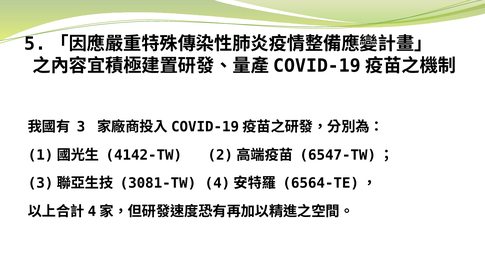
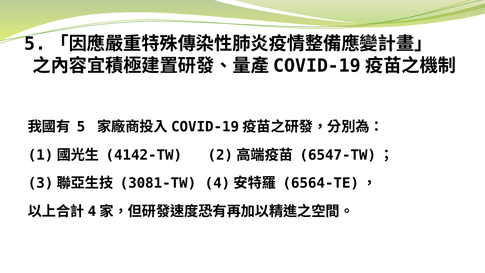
3: 3 -> 5 (81, 127)
